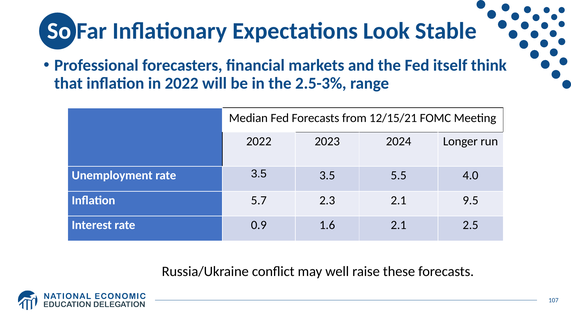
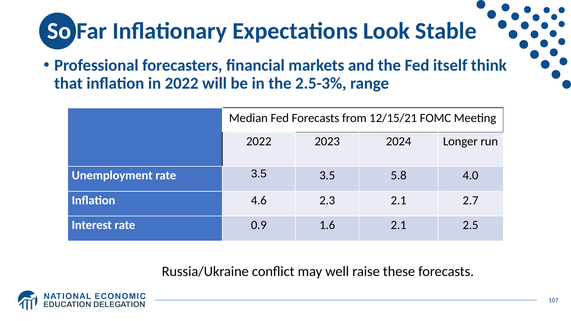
5.5: 5.5 -> 5.8 (399, 175)
5.7: 5.7 -> 4.6 (259, 200)
9.5: 9.5 -> 2.7 (471, 200)
